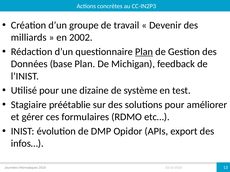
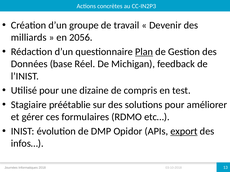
2002: 2002 -> 2056 (81, 38)
base Plan: Plan -> Réel (85, 64)
système: système -> compris (140, 91)
export underline: none -> present (184, 132)
